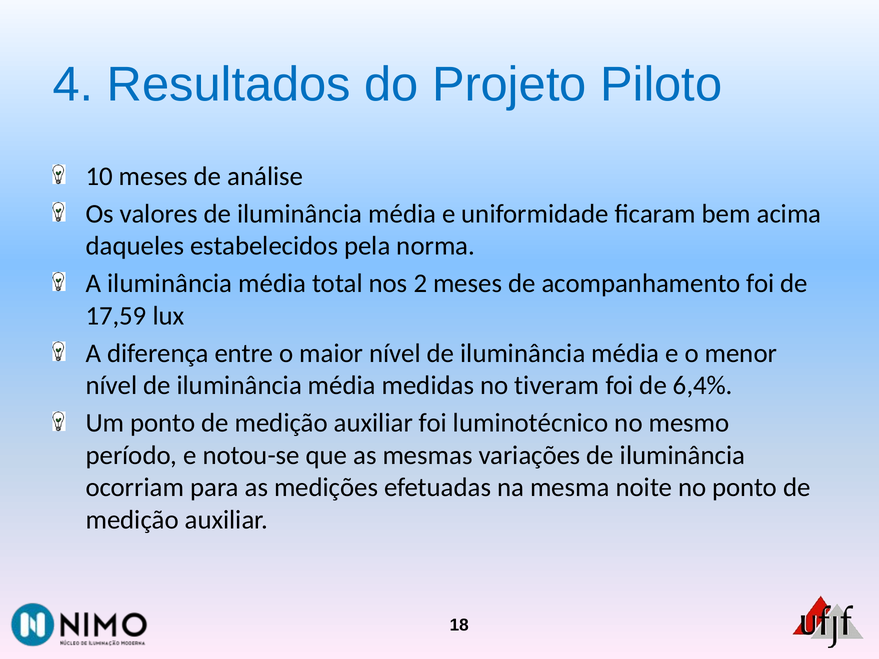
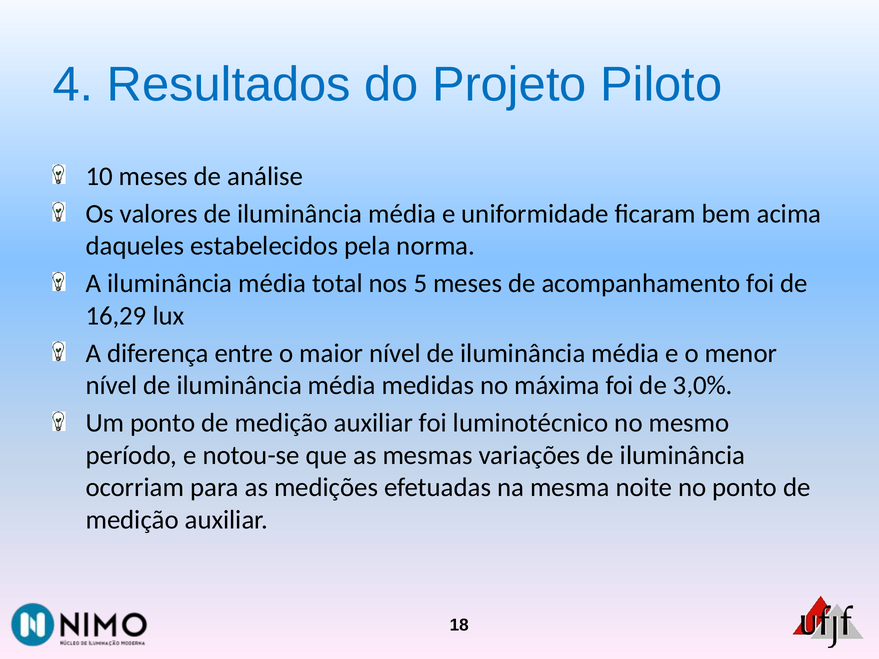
2: 2 -> 5 (420, 284)
17,59: 17,59 -> 16,29 (116, 316)
tiveram: tiveram -> máxima (557, 386)
6,4%: 6,4% -> 3,0% (703, 386)
